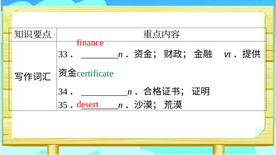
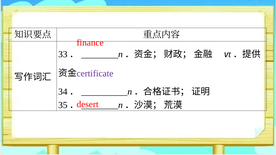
certificate colour: green -> purple (95, 74)
